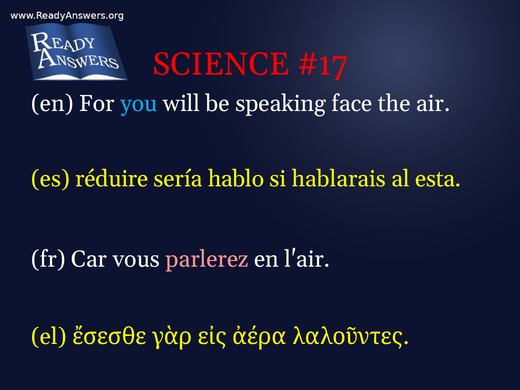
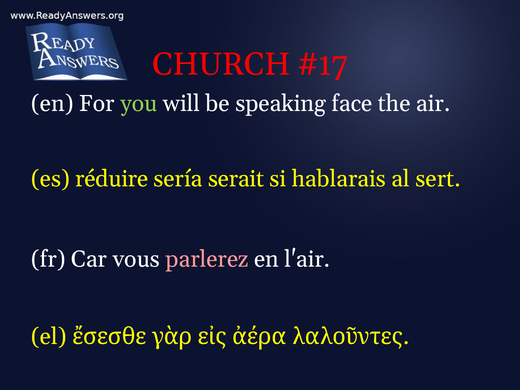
SCIENCE: SCIENCE -> CHURCH (221, 64)
you colour: light blue -> light green (139, 104)
hablo: hablo -> serait (236, 179)
esta: esta -> sert (438, 179)
